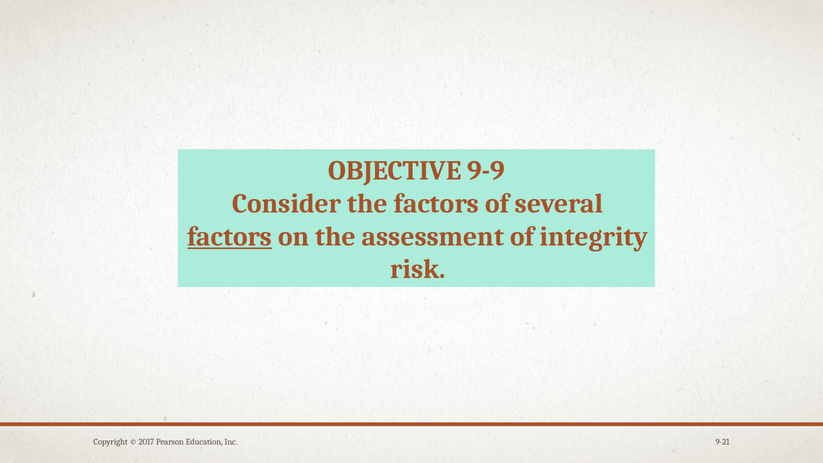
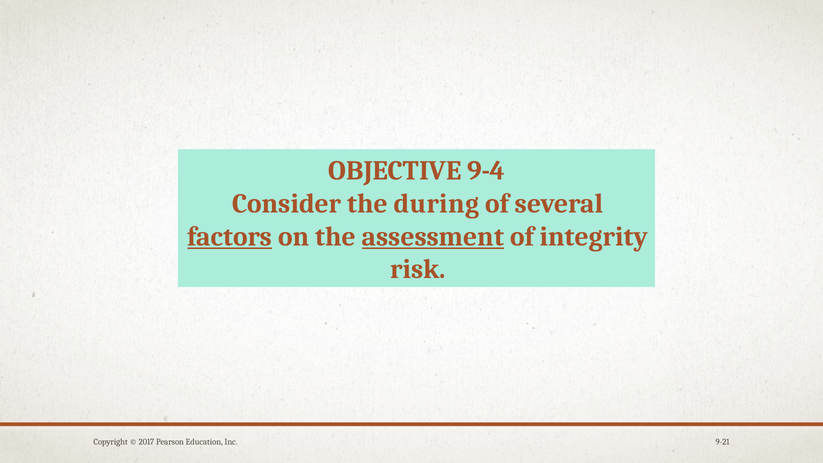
9-9: 9-9 -> 9-4 (486, 171)
the factors: factors -> during (436, 204)
assessment underline: none -> present (433, 236)
